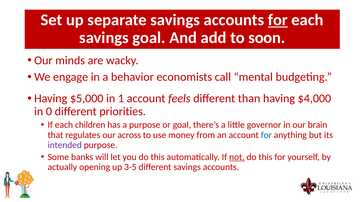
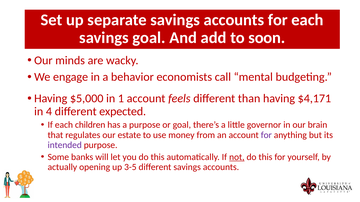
for underline: present -> none (278, 20)
$4,000: $4,000 -> $4,171 (314, 99)
0: 0 -> 4 (49, 112)
priorities: priorities -> expected (123, 112)
across: across -> estate (129, 135)
for colour: blue -> purple (266, 135)
